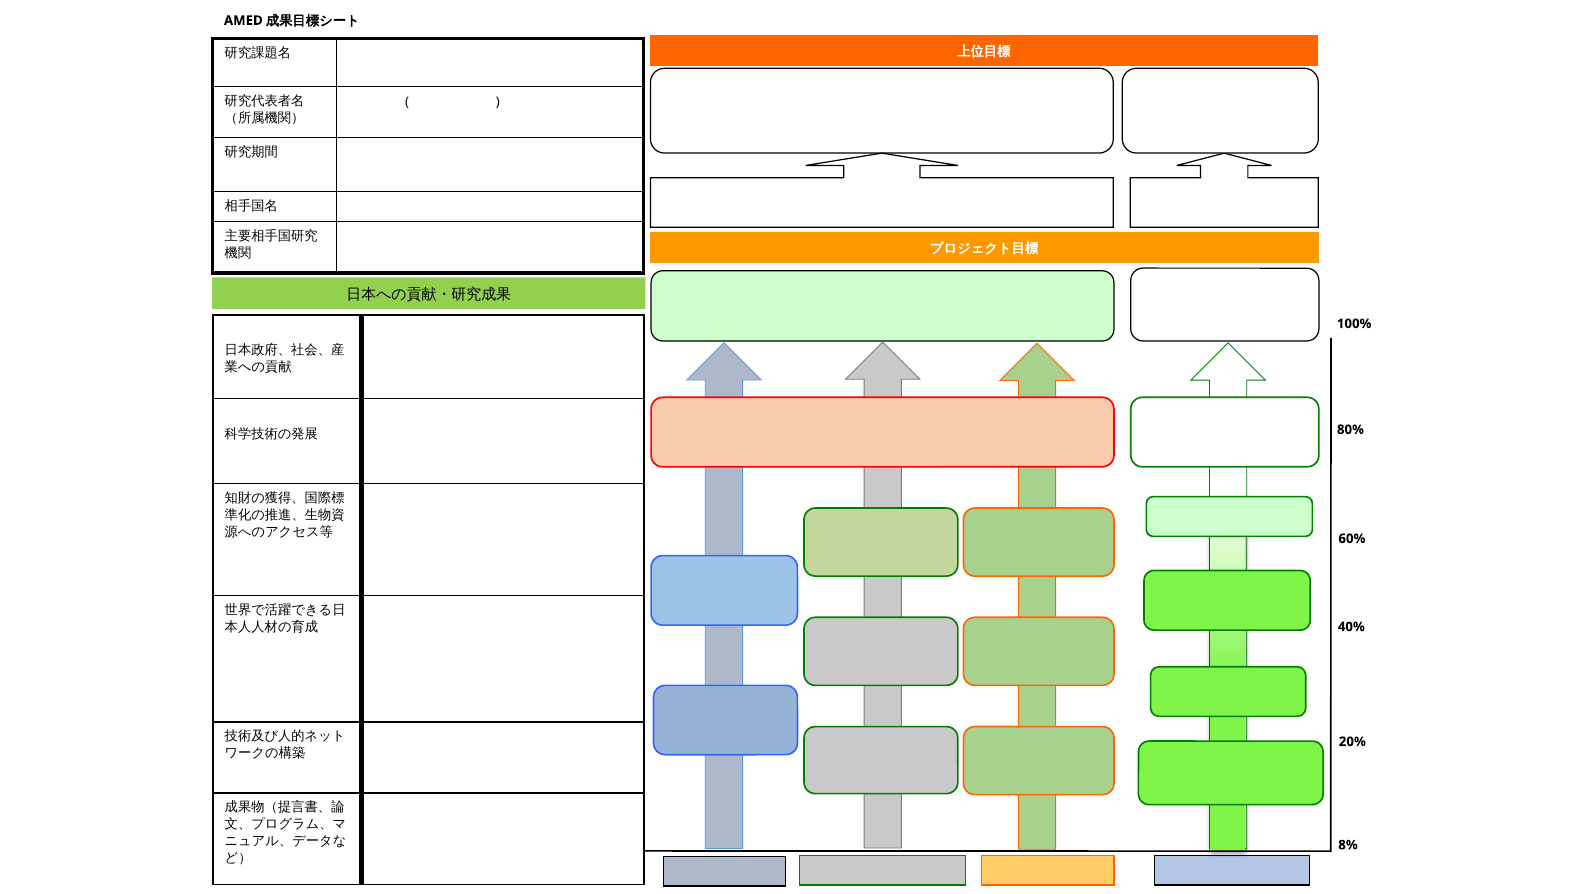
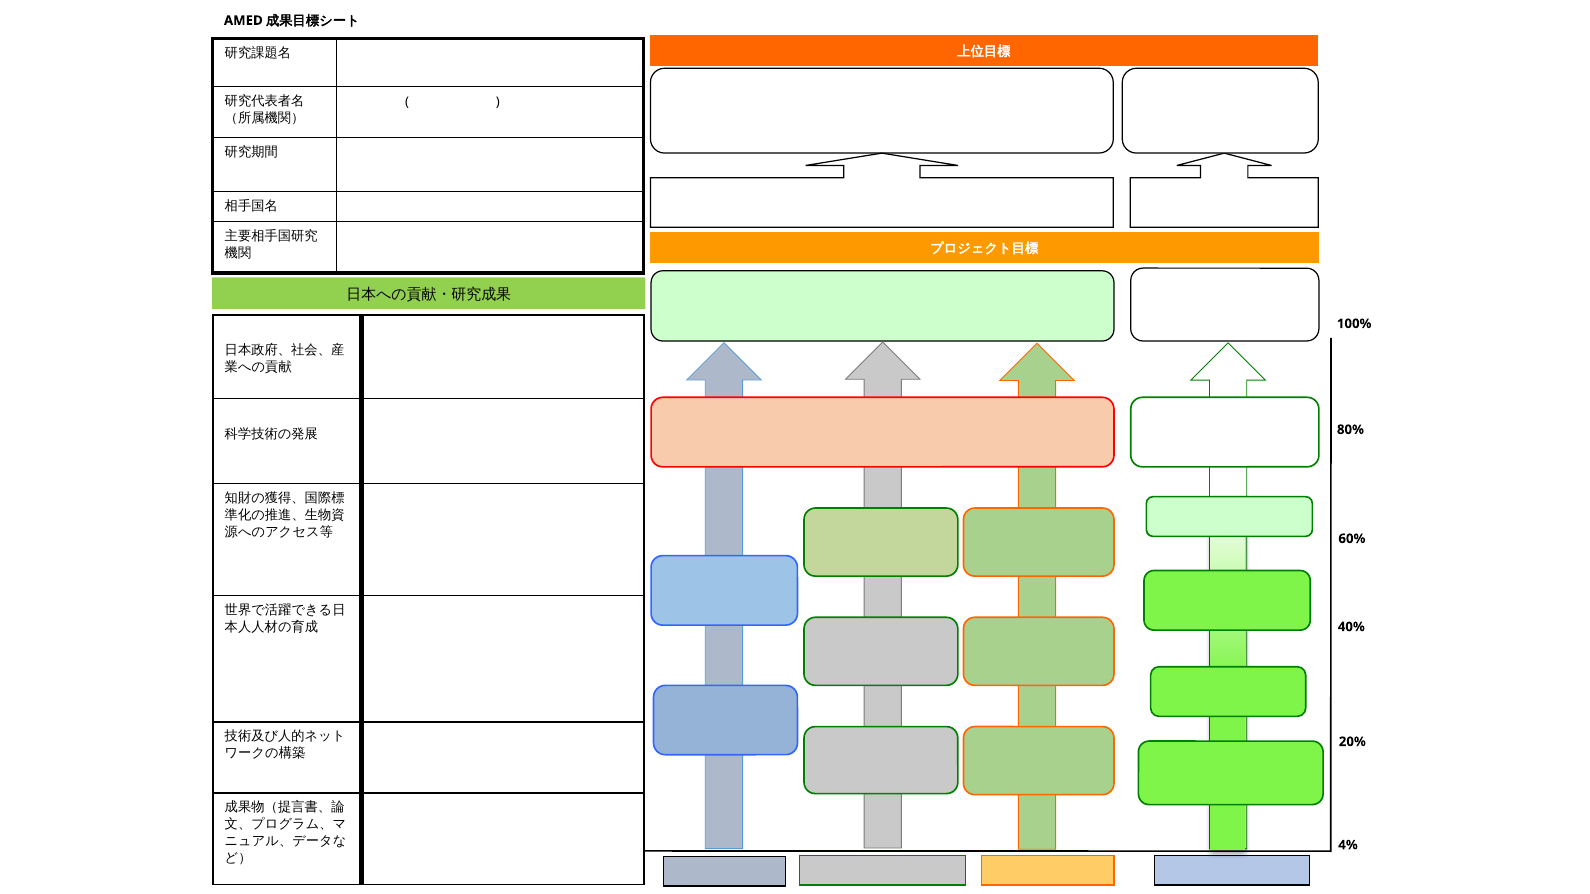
8%: 8% -> 4% (1348, 845)
